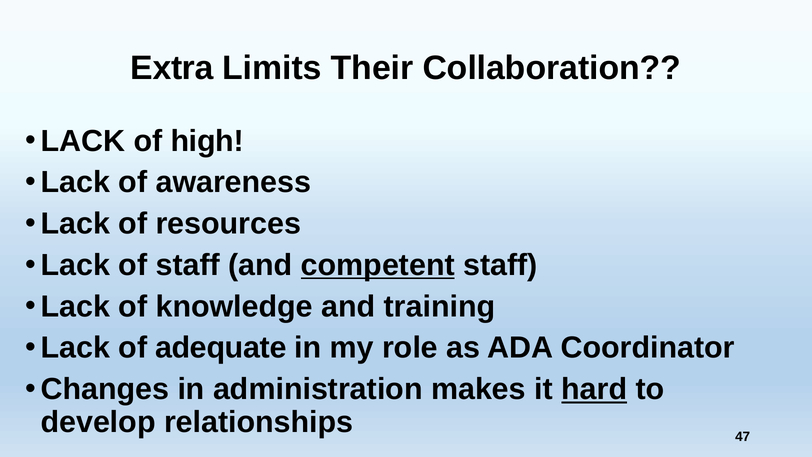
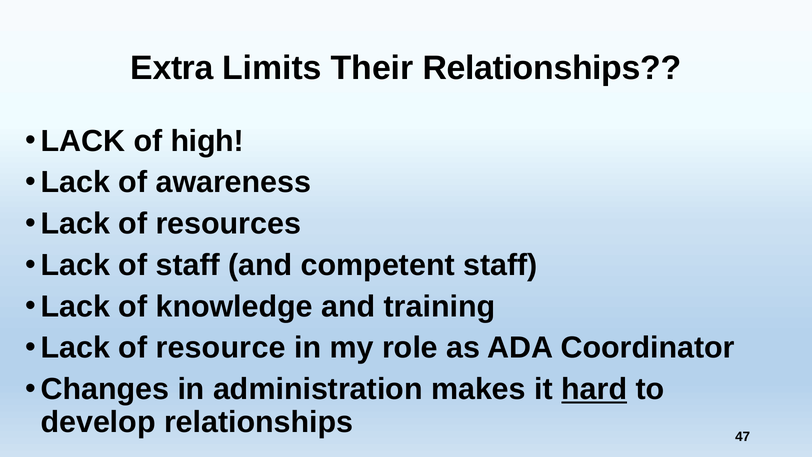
Their Collaboration: Collaboration -> Relationships (552, 68)
competent underline: present -> none (378, 265)
adequate: adequate -> resource (221, 348)
